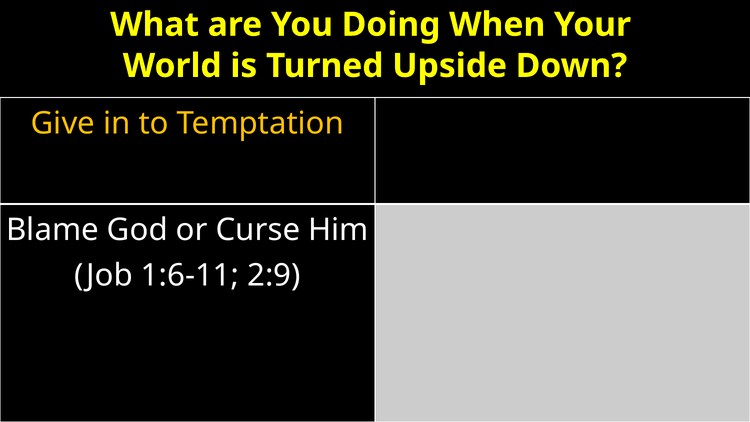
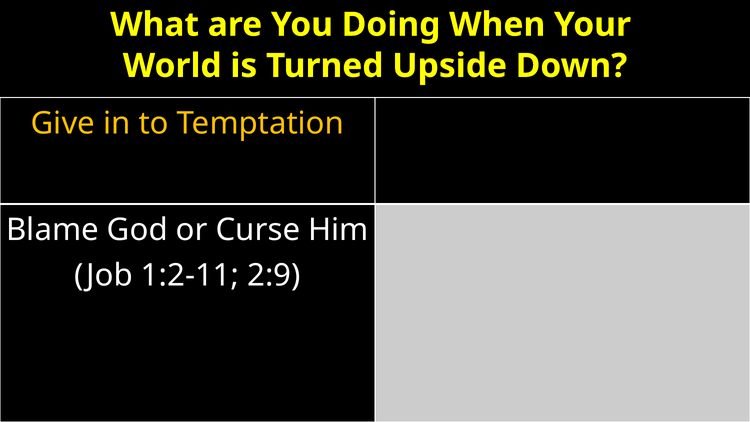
1:6-11: 1:6-11 -> 1:2-11 (190, 276)
